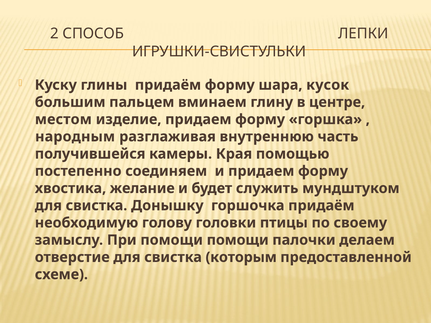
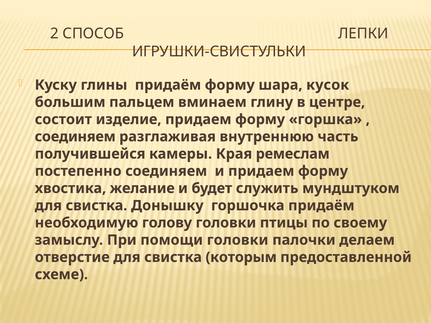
местом: местом -> состоит (63, 119)
народным: народным -> соединяем (75, 137)
помощью: помощью -> ремеслам (293, 154)
помощи помощи: помощи -> головки (238, 240)
